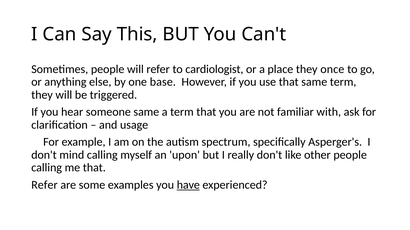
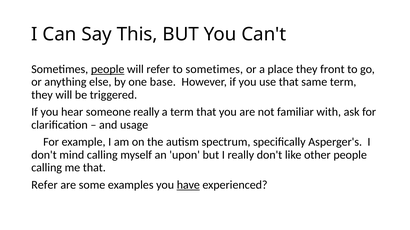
people underline: none -> present (108, 69)
to cardiologist: cardiologist -> sometimes (214, 69)
once: once -> front (332, 69)
someone same: same -> really (146, 112)
